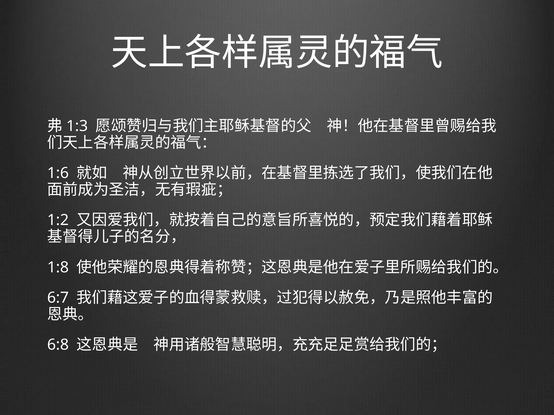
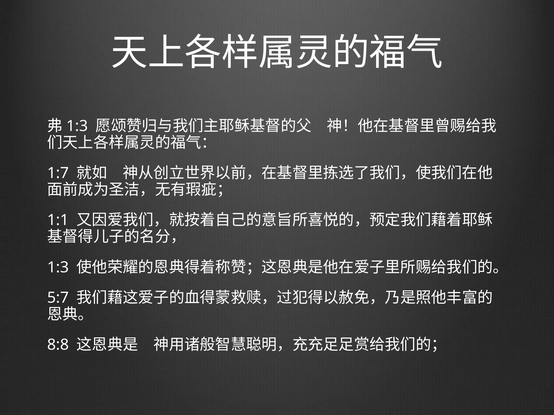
1:6: 1:6 -> 1:7 (58, 173)
1:2: 1:2 -> 1:1 (58, 221)
1:8: 1:8 -> 1:3 (58, 268)
6:7: 6:7 -> 5:7 (58, 298)
6:8: 6:8 -> 8:8 (58, 345)
